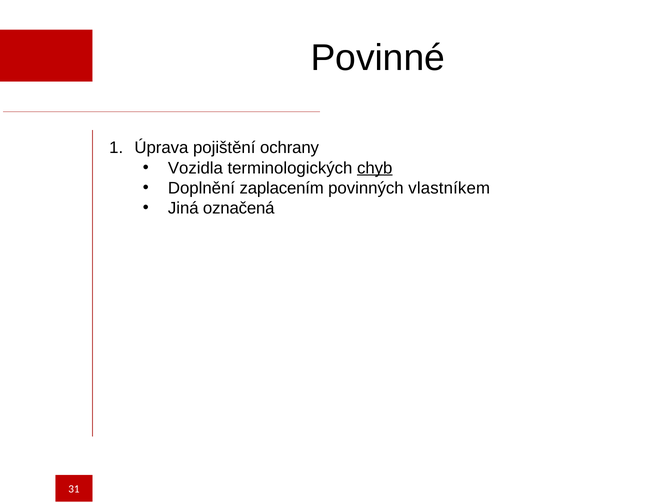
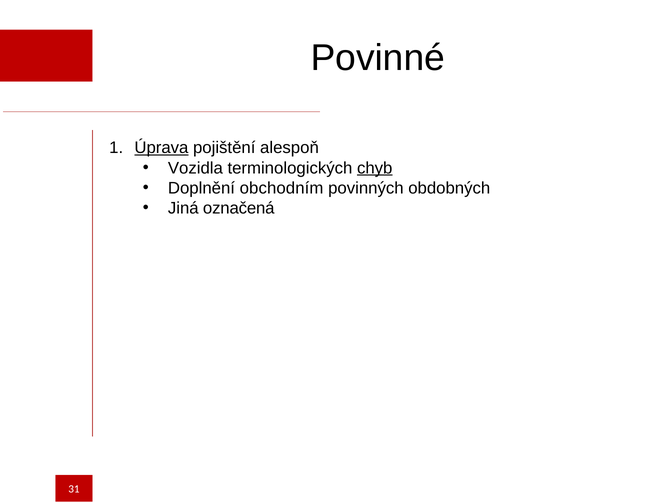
Úprava underline: none -> present (161, 148)
ochrany: ochrany -> alespoň (289, 148)
zaplacením: zaplacením -> obchodním (282, 188)
vlastníkem: vlastníkem -> obdobných (449, 188)
